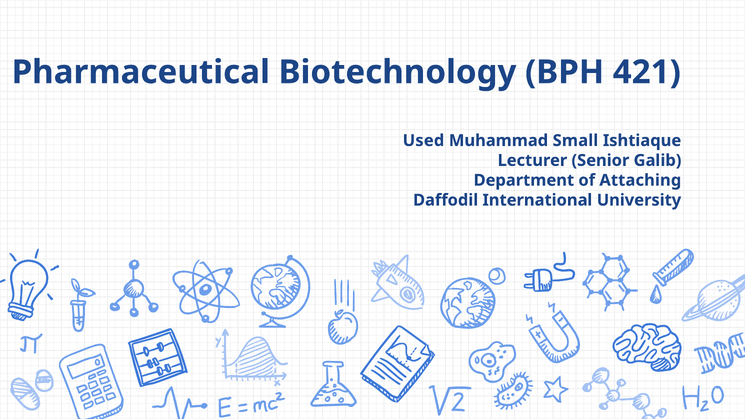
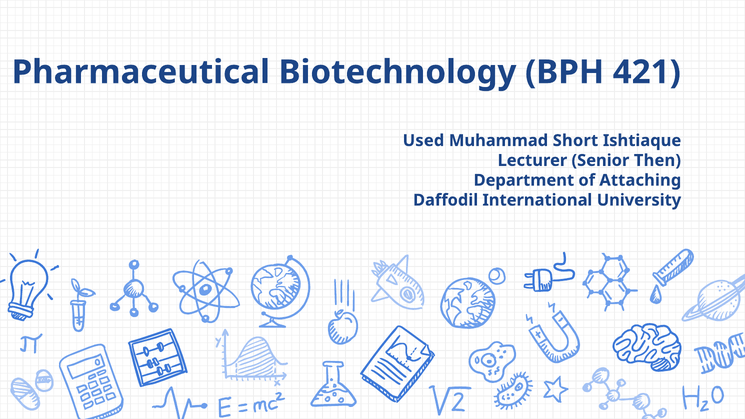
Small: Small -> Short (575, 141)
Galib: Galib -> Then (657, 160)
